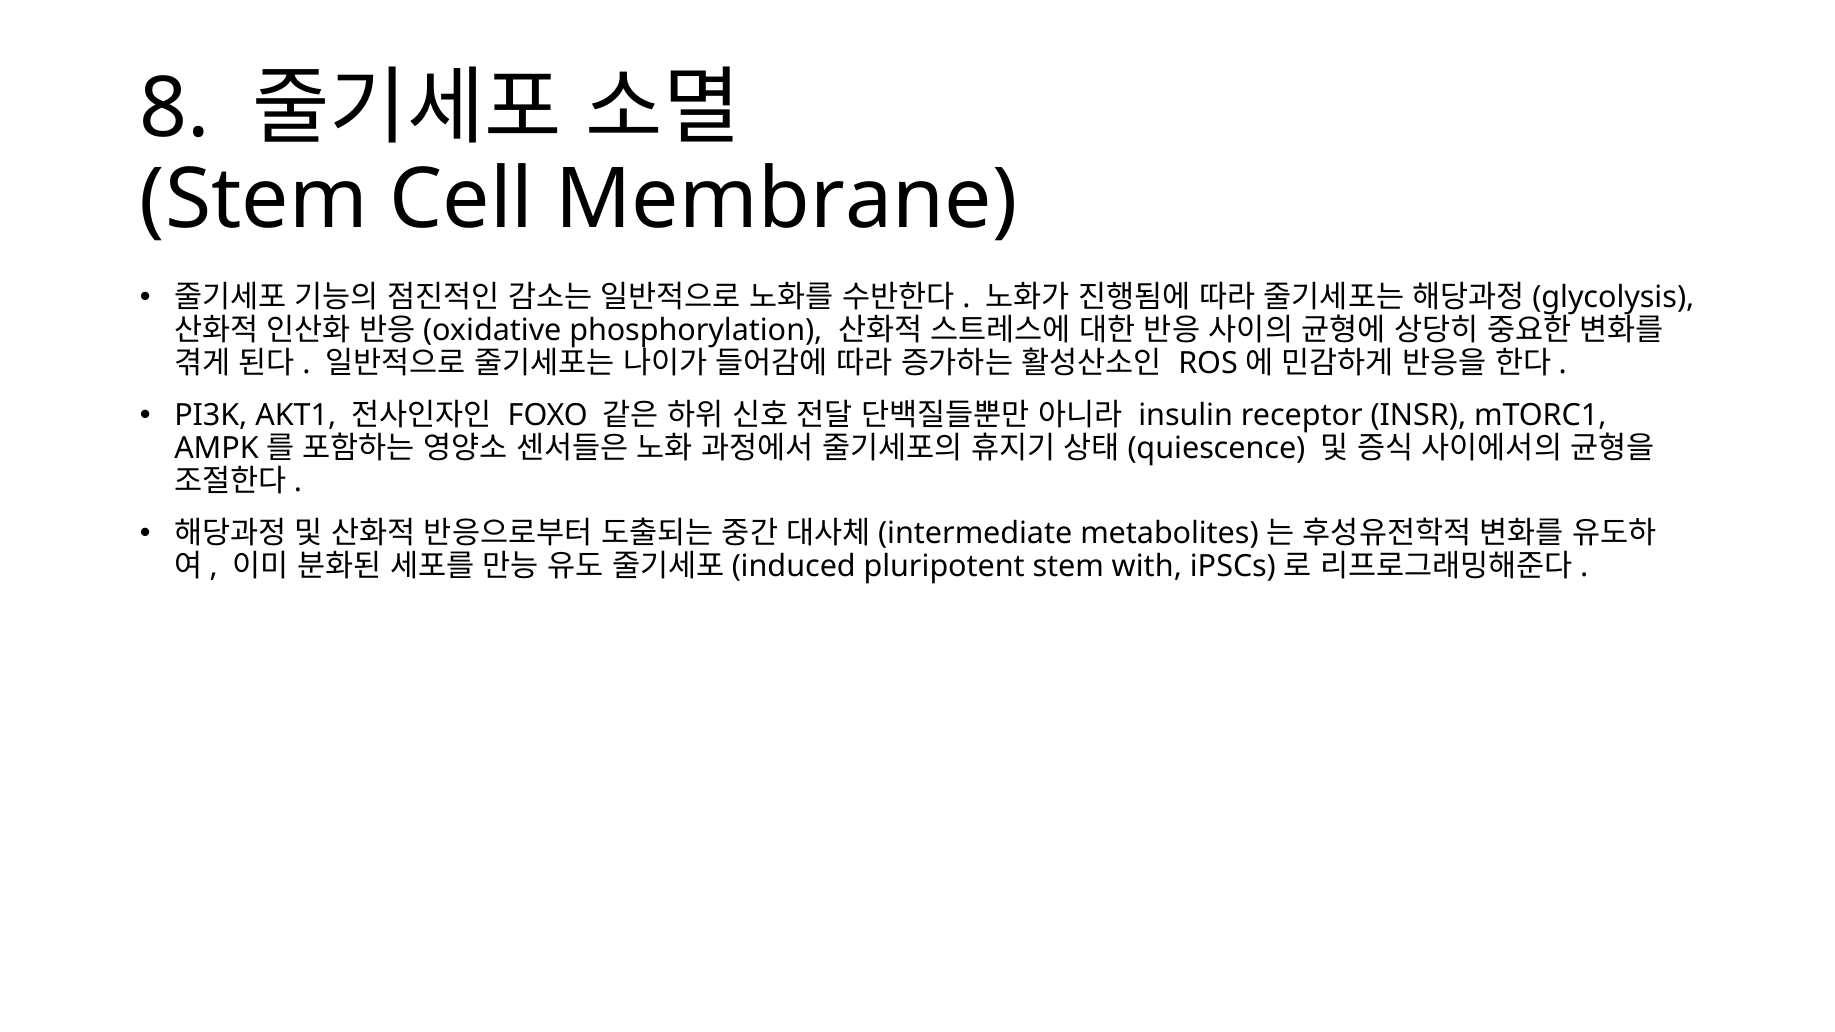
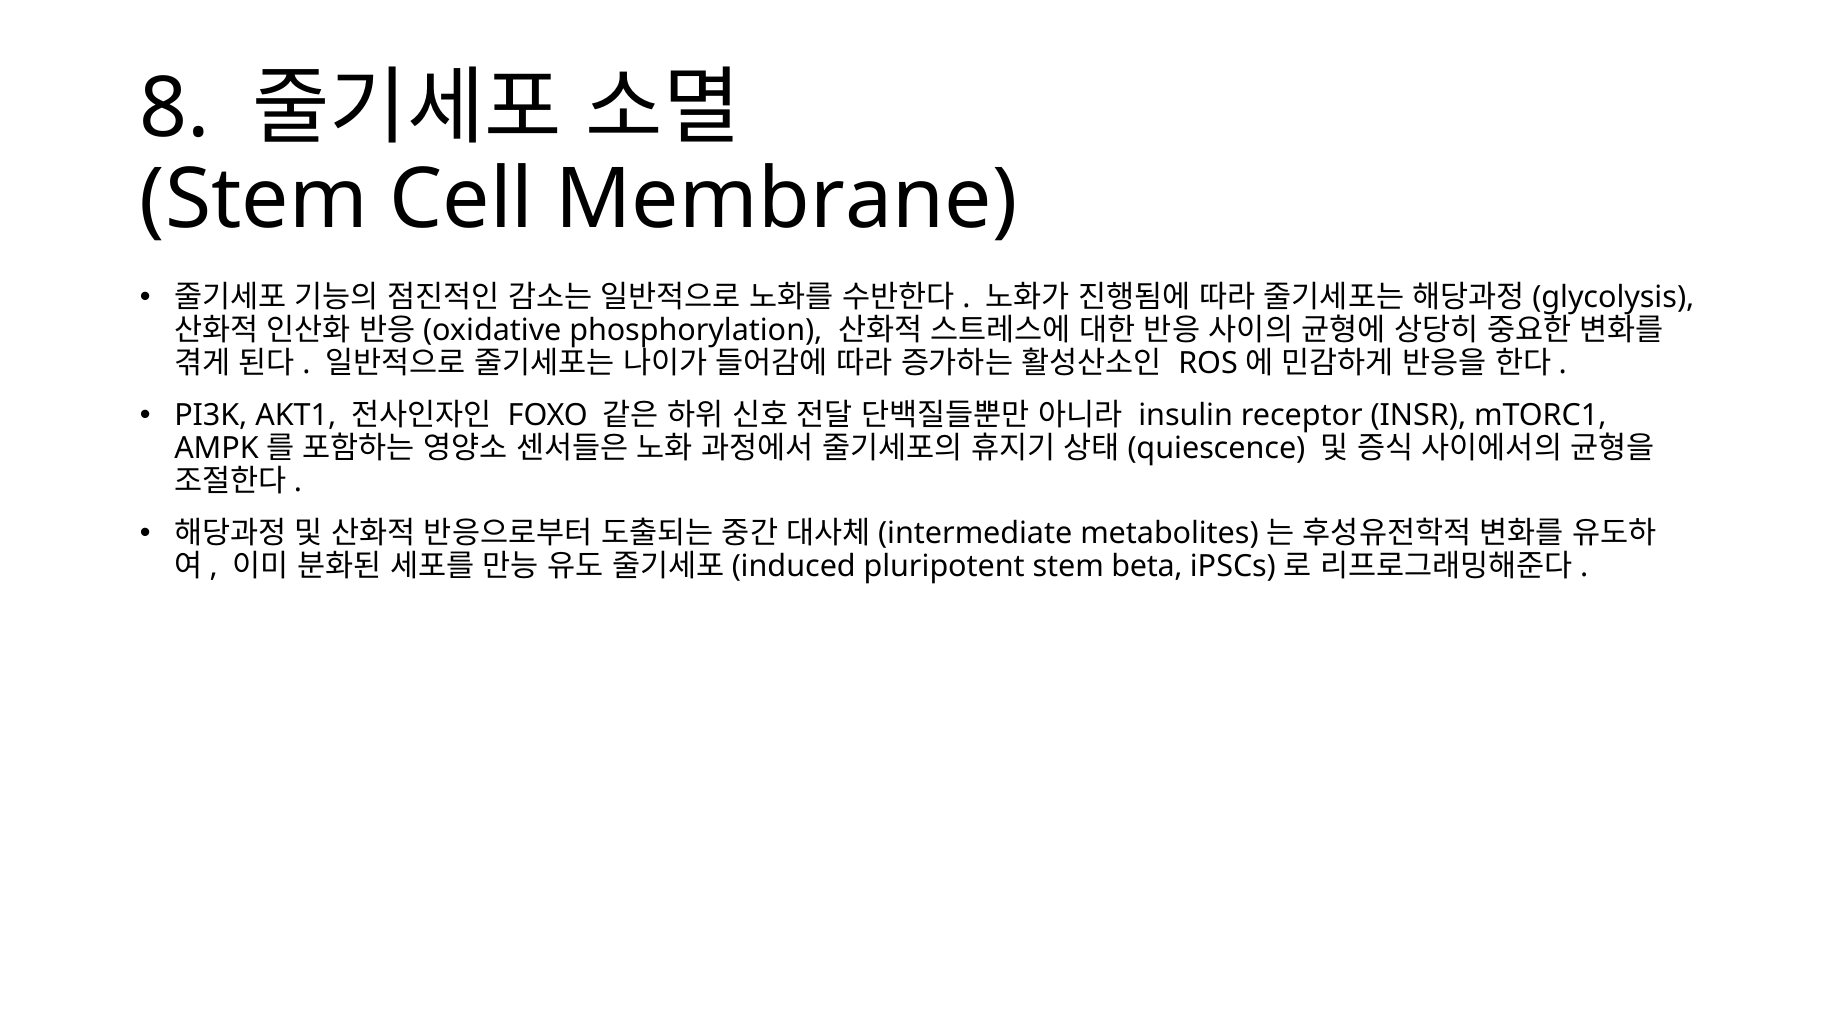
with: with -> beta (1147, 567)
